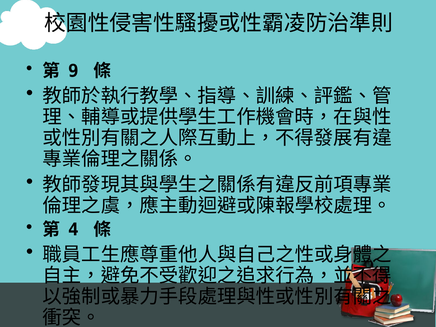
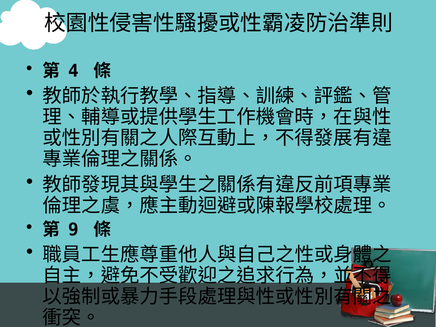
9: 9 -> 4 (74, 71)
4: 4 -> 9 (74, 230)
